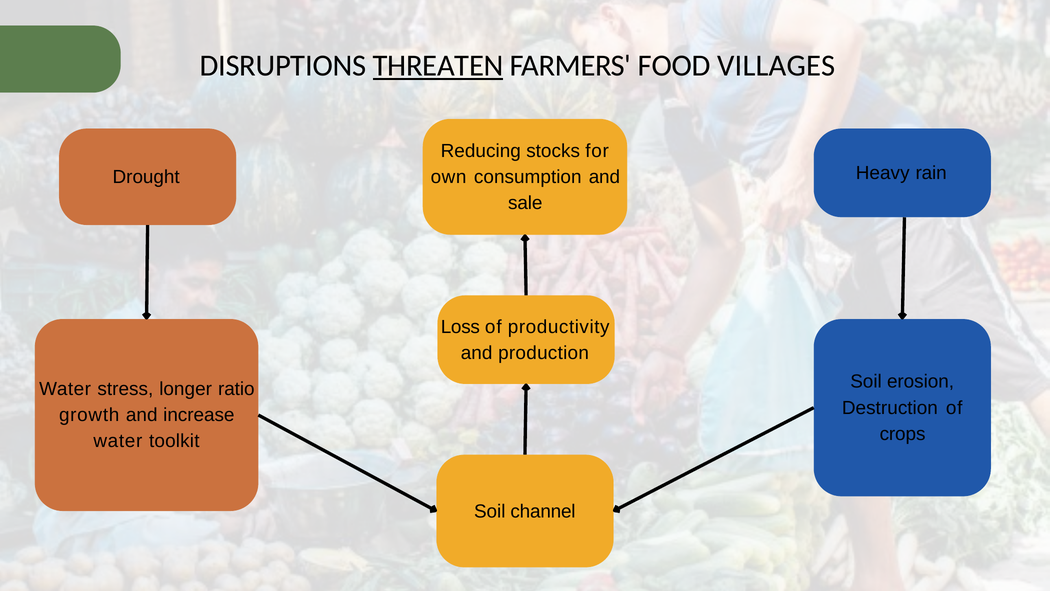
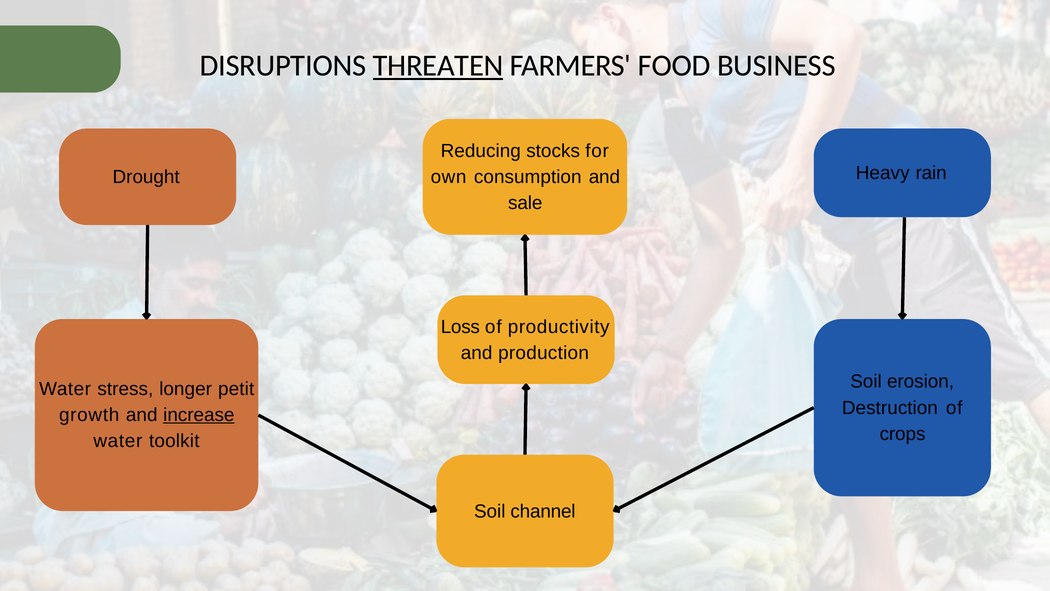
VILLAGES: VILLAGES -> BUSINESS (776, 66)
ratio: ratio -> petit (236, 389)
increase underline: none -> present (199, 415)
